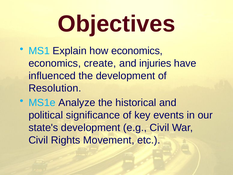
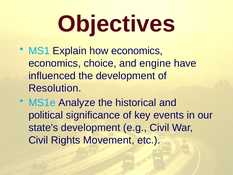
create: create -> choice (100, 63)
injuries: injuries -> engine (155, 63)
